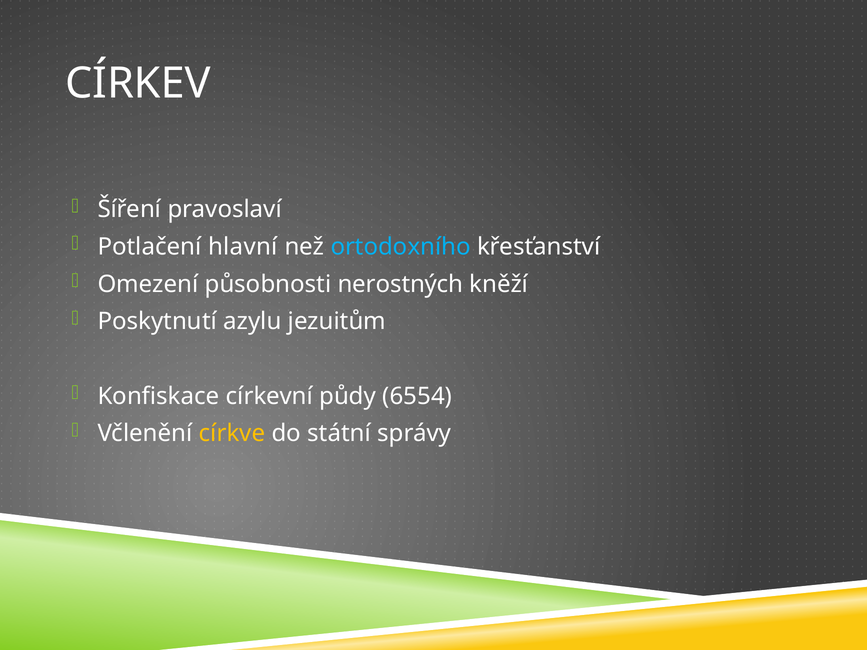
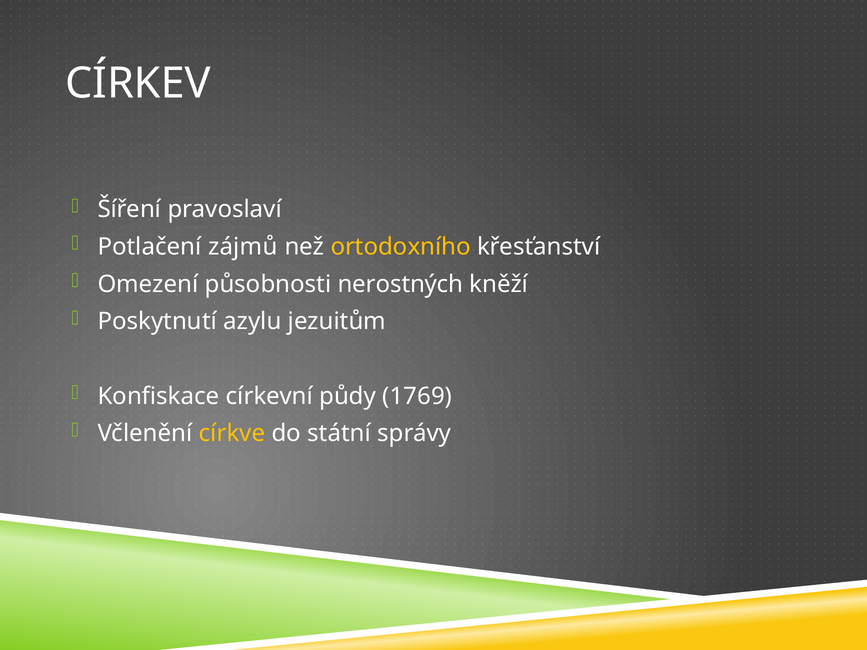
hlavní: hlavní -> zájmů (243, 247)
ortodoxního colour: light blue -> yellow (401, 247)
6554: 6554 -> 1769 (417, 396)
